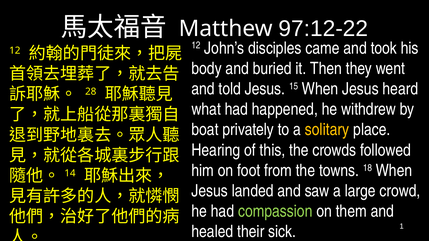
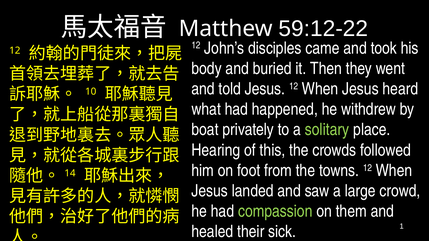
97:12-22: 97:12-22 -> 59:12-22 (323, 29)
Jesus 15: 15 -> 12 (294, 86)
28: 28 -> 10 (91, 92)
solitary colour: yellow -> light green (327, 130)
towns 18: 18 -> 12 (367, 168)
